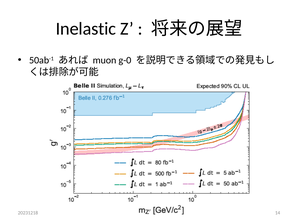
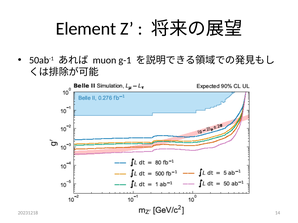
Inelastic: Inelastic -> Element (86, 29)
g-0: g-0 -> g-1 (125, 60)
